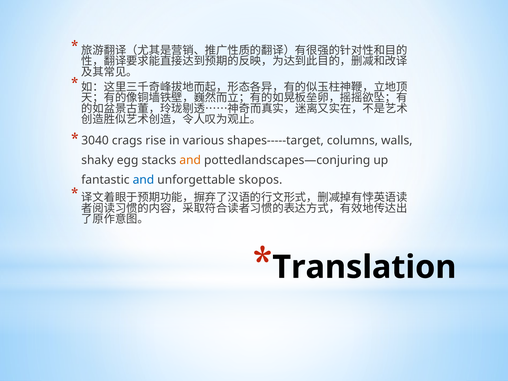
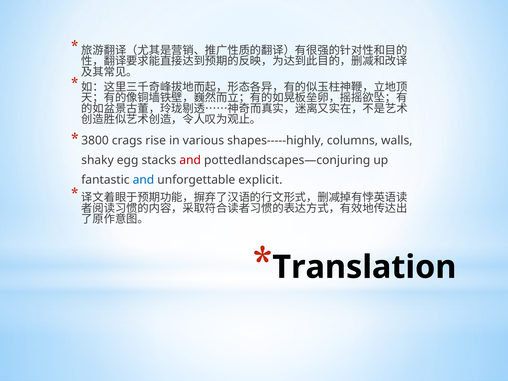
3040: 3040 -> 3800 (95, 141)
shapes-----target: shapes-----target -> shapes-----highly (275, 141)
and colour: orange -> red (190, 160)
skopos: skopos -> explicit (260, 180)
